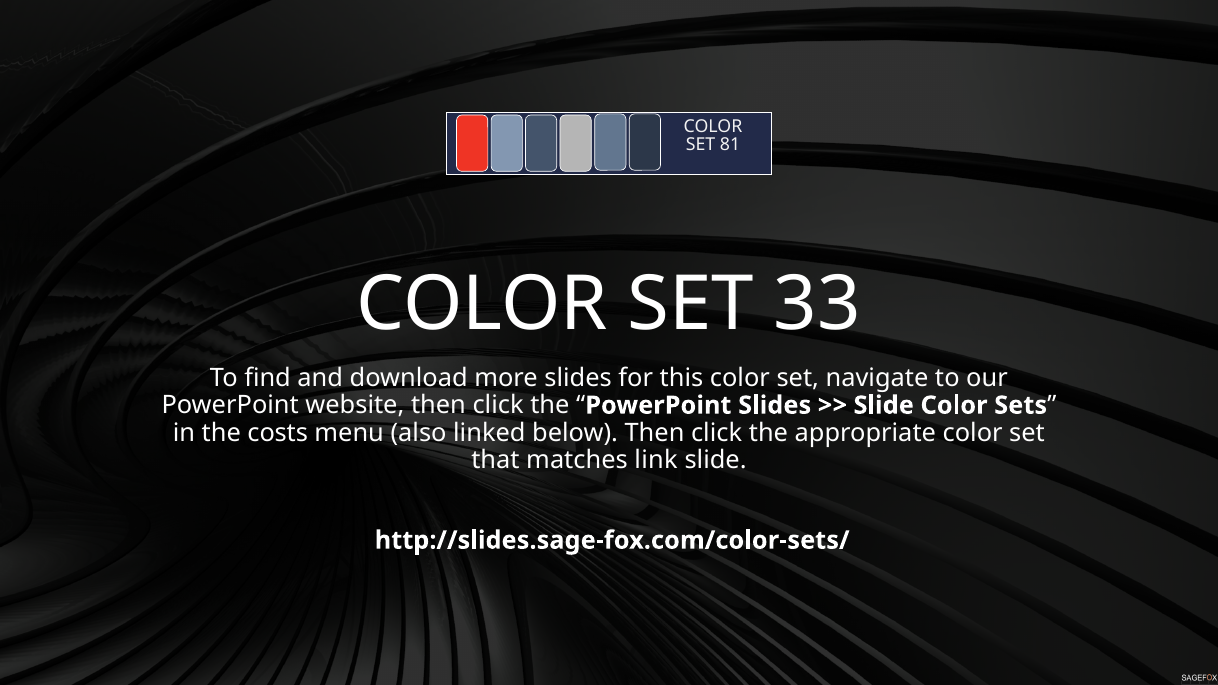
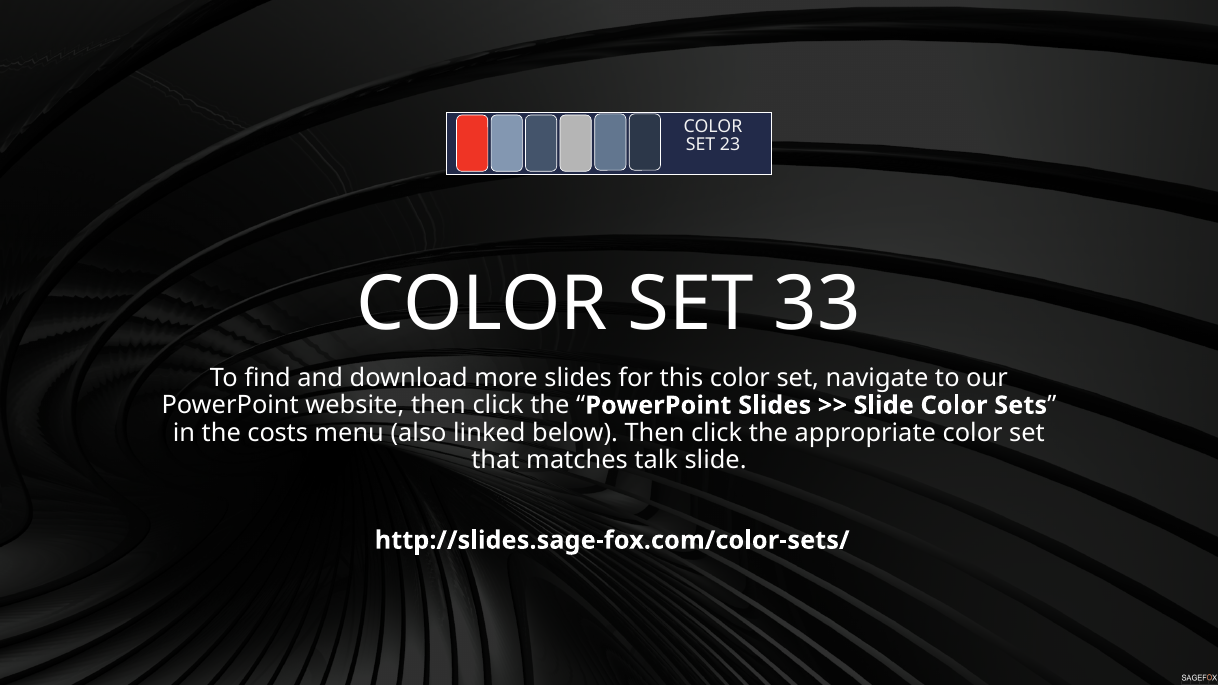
81: 81 -> 23 (730, 145)
link: link -> talk (656, 460)
